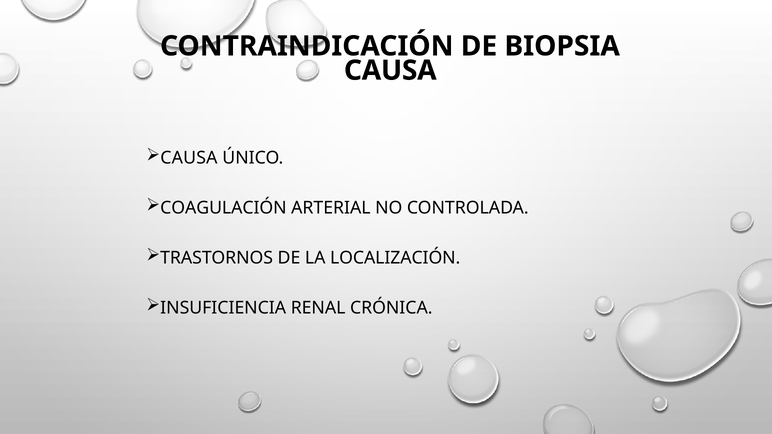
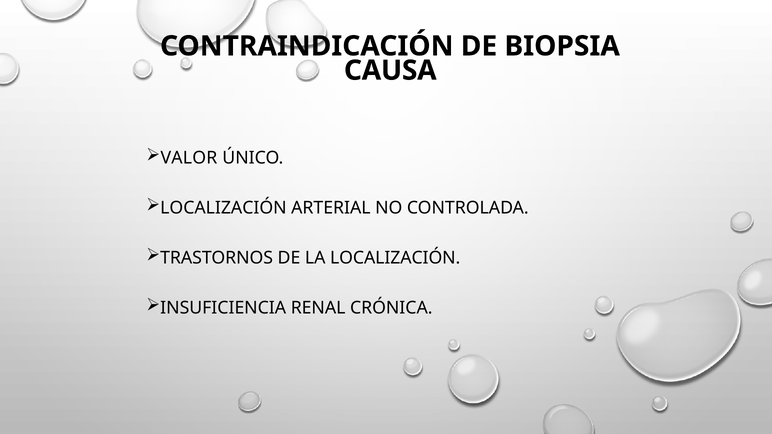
CAUSA: CAUSA -> VALOR (189, 158)
COAGULACIÓN: COAGULACIÓN -> LOCALIZACIÓN (223, 208)
